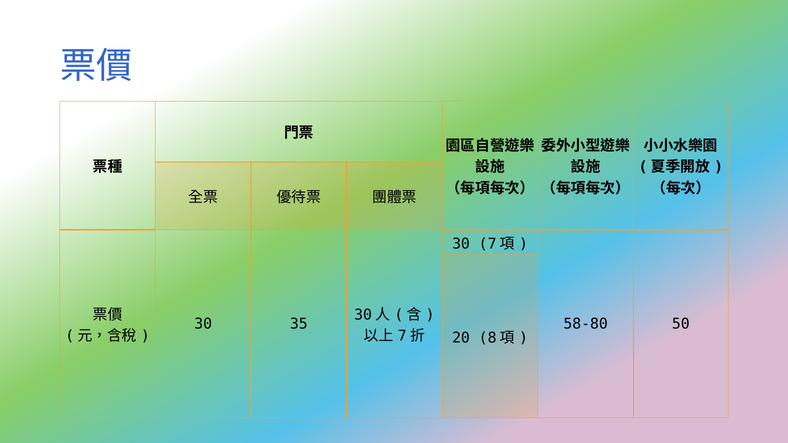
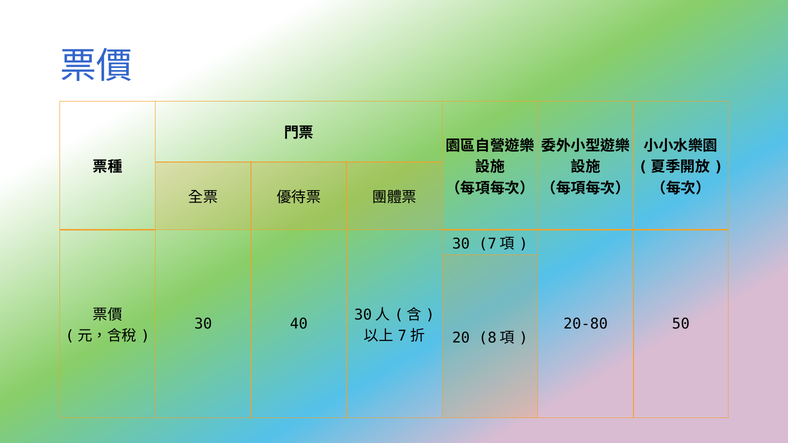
35: 35 -> 40 (299, 324)
58-80: 58-80 -> 20-80 (586, 324)
